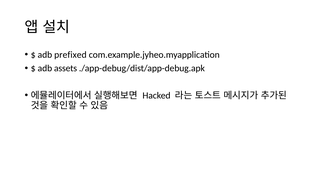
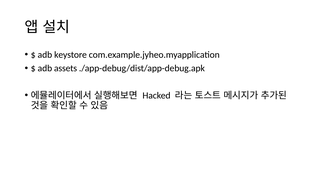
prefixed: prefixed -> keystore (71, 55)
